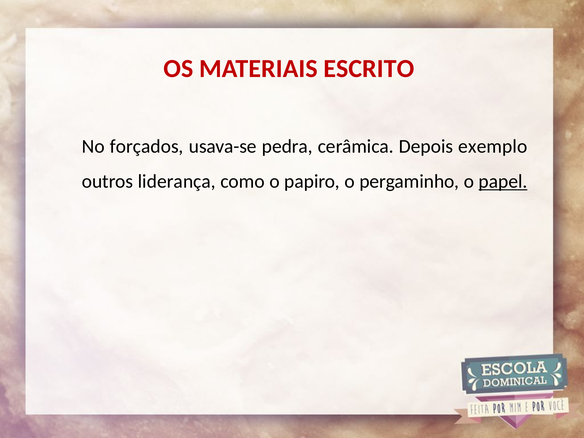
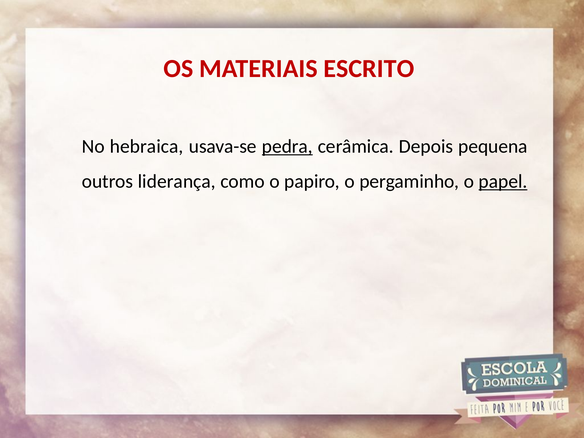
forçados: forçados -> hebraica (147, 146)
pedra underline: none -> present (287, 146)
exemplo: exemplo -> pequena (493, 146)
